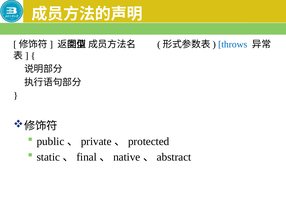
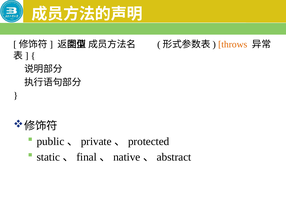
throws colour: blue -> orange (233, 44)
